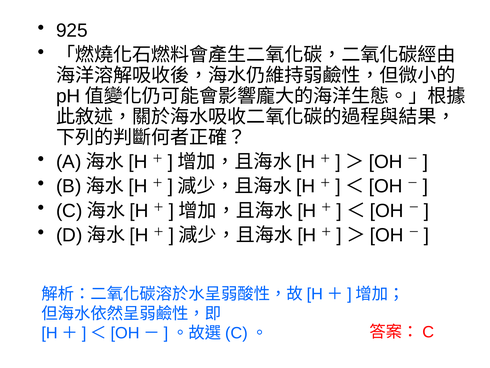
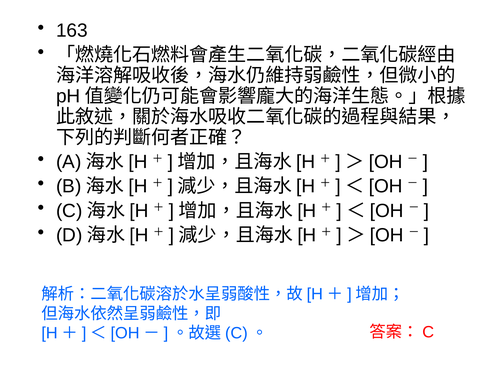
925: 925 -> 163 (72, 30)
